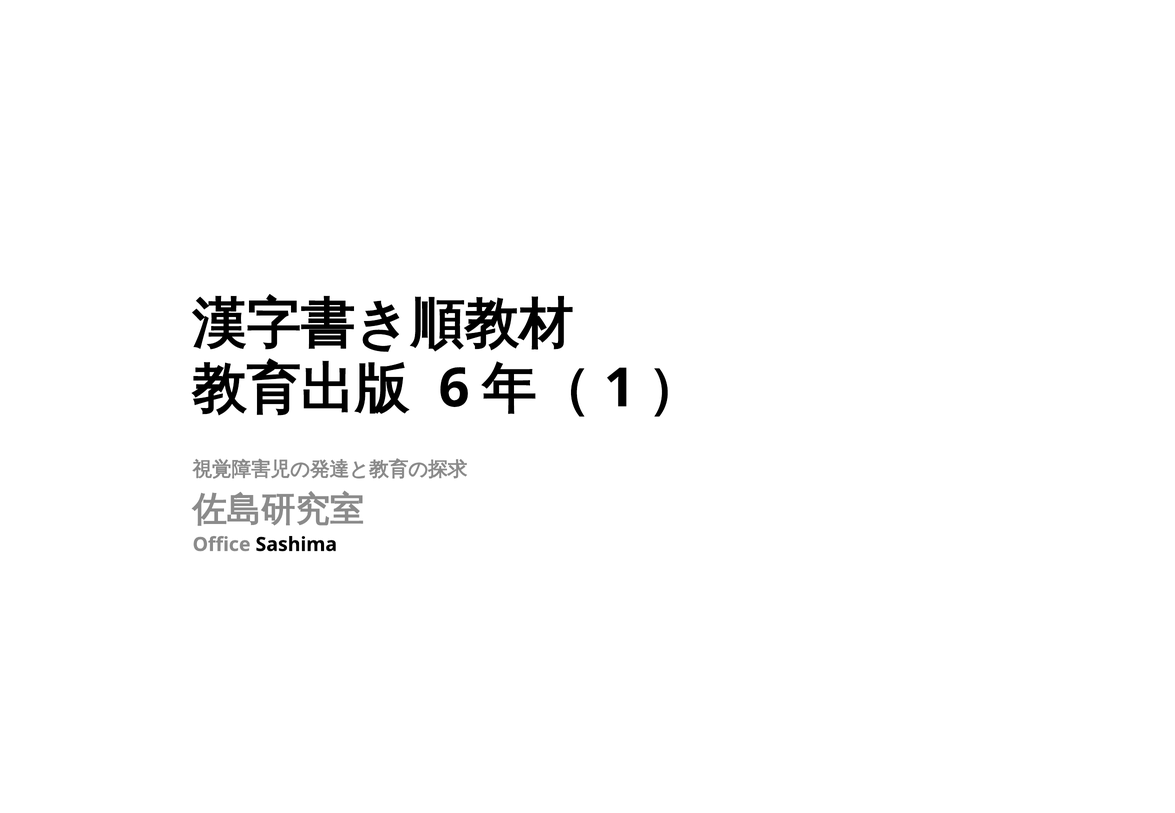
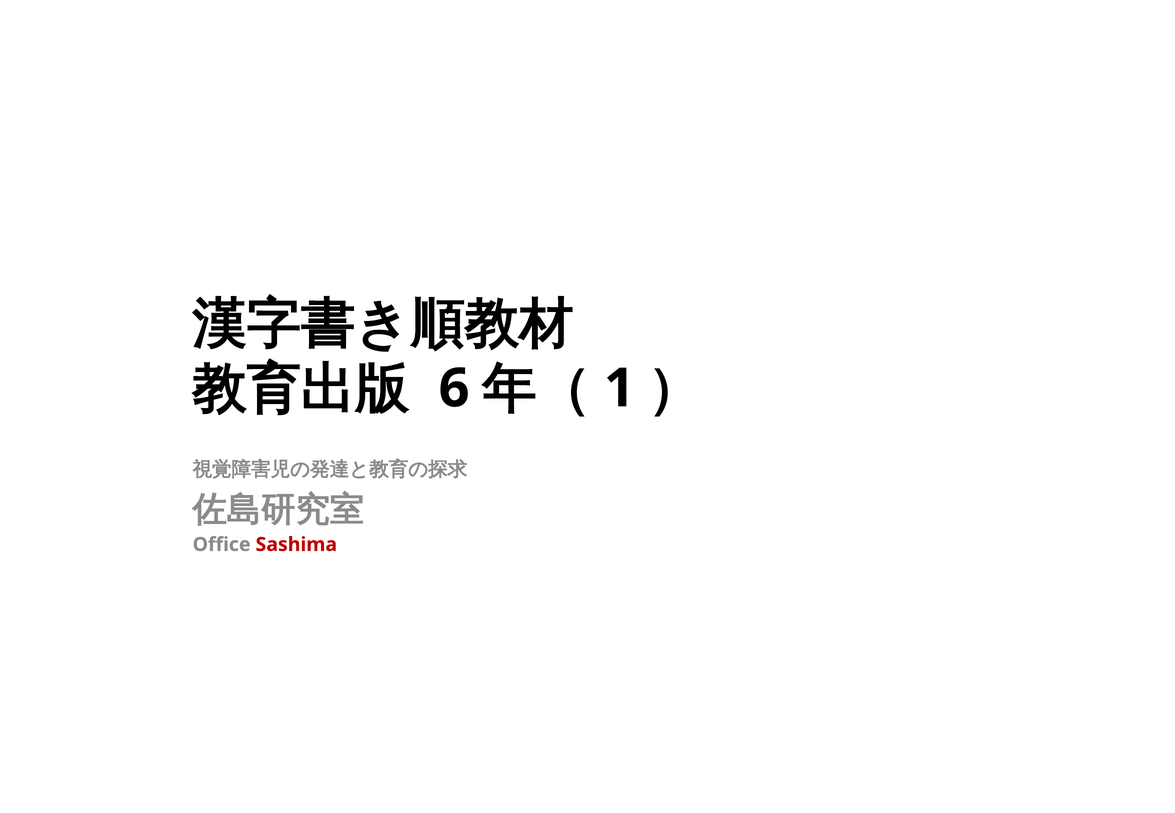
Sashima colour: black -> red (296, 545)
